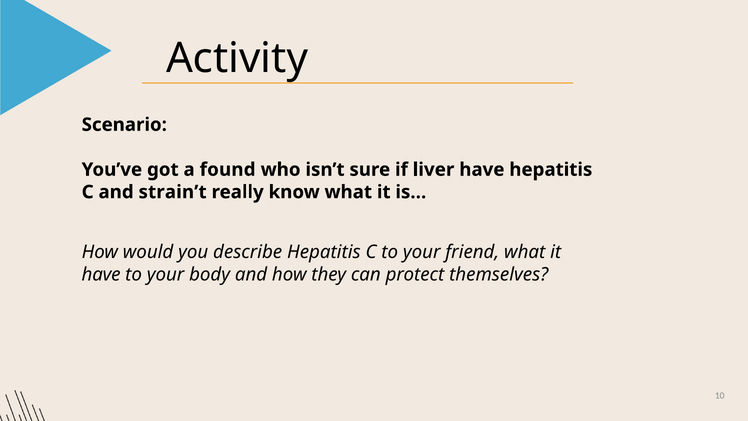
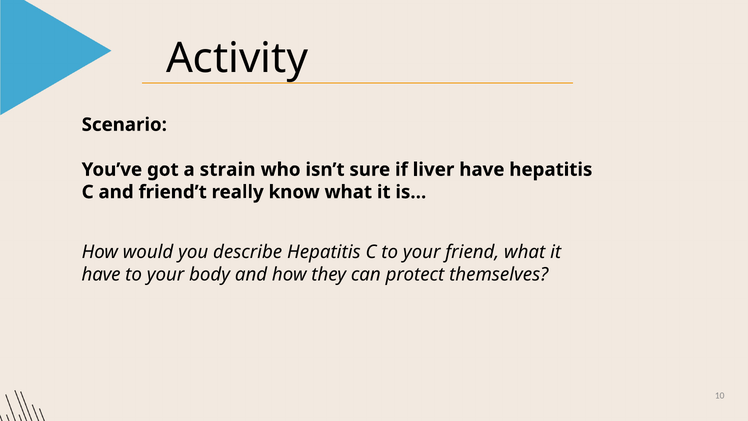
found: found -> strain (228, 170)
strain’t: strain’t -> friend’t (173, 192)
